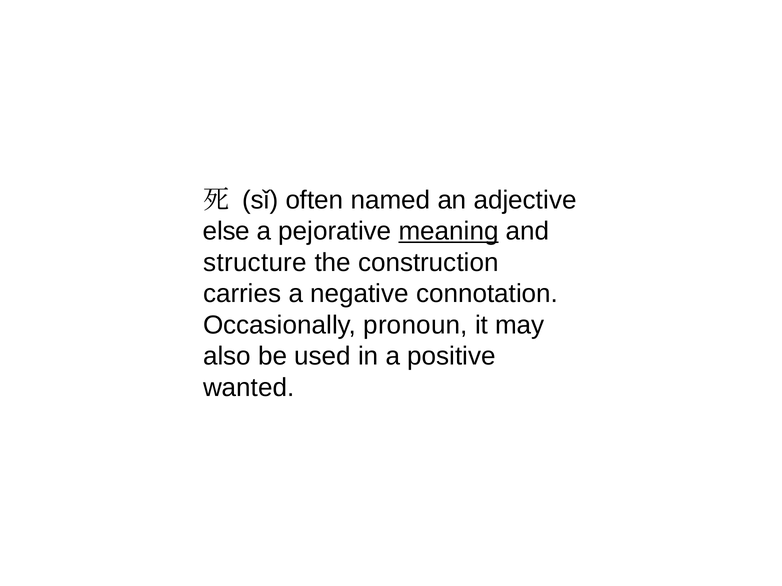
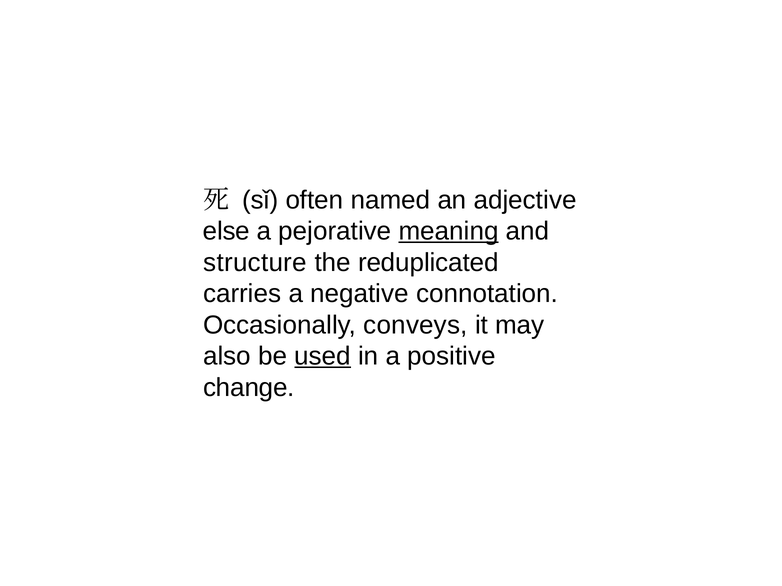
construction: construction -> reduplicated (428, 263)
pronoun: pronoun -> conveys (416, 325)
used underline: none -> present (323, 357)
wanted: wanted -> change (249, 388)
